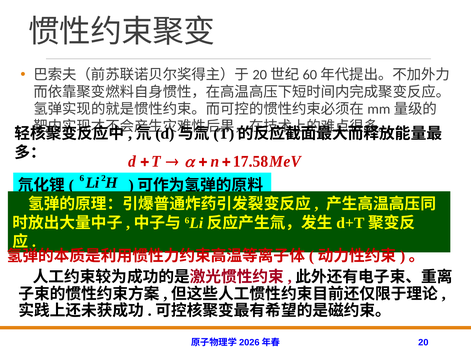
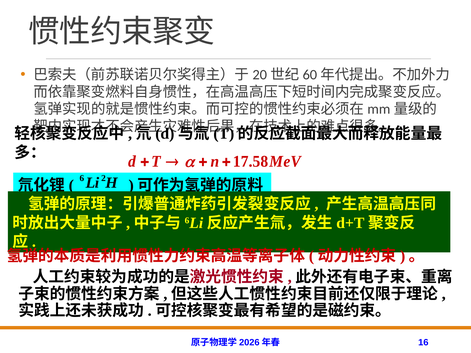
20: 20 -> 16 (423, 343)
